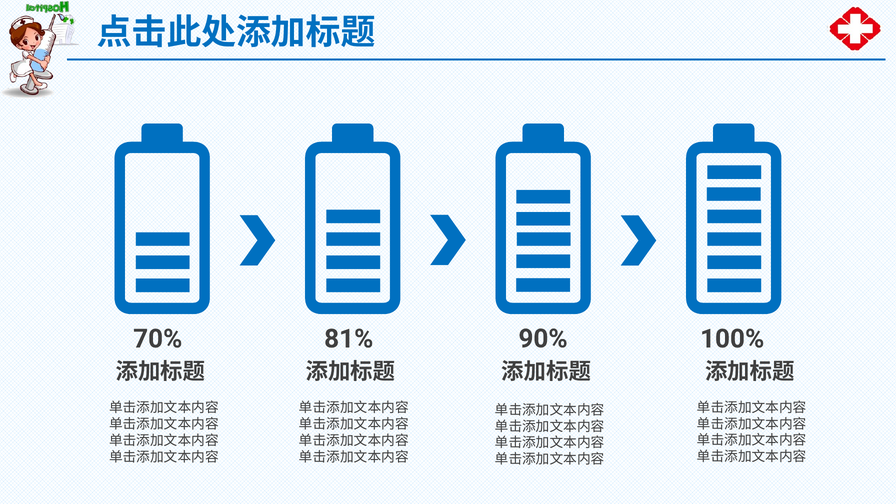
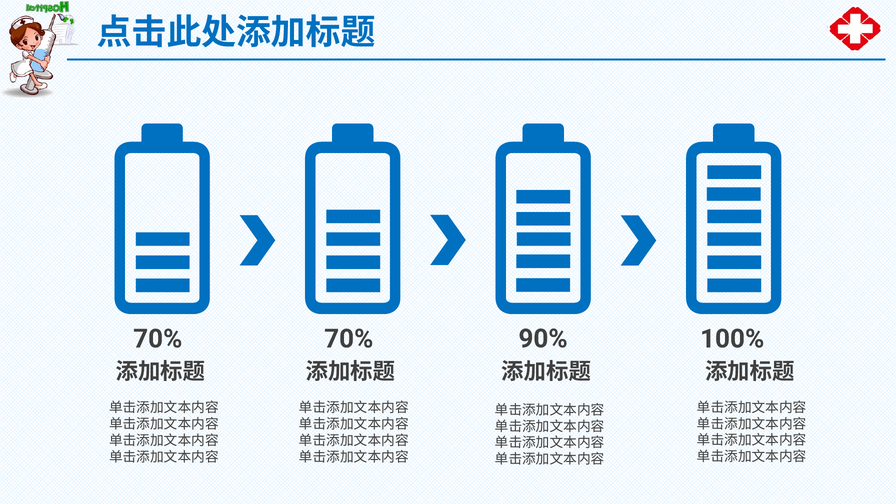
70% 81%: 81% -> 70% (349, 339)
